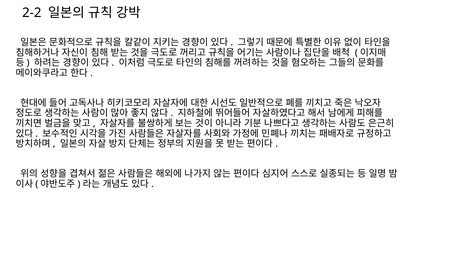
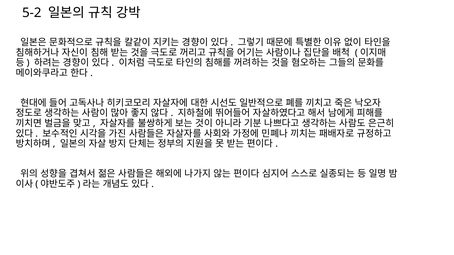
2-2: 2-2 -> 5-2 (32, 13)
